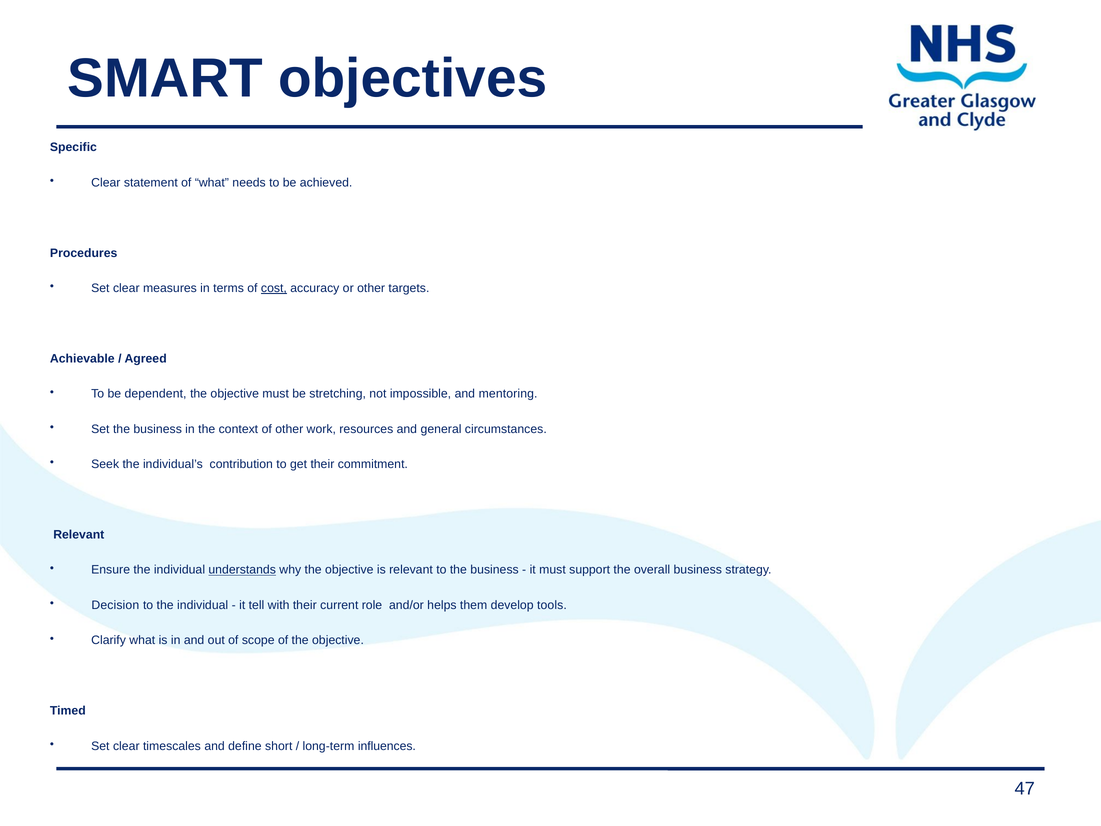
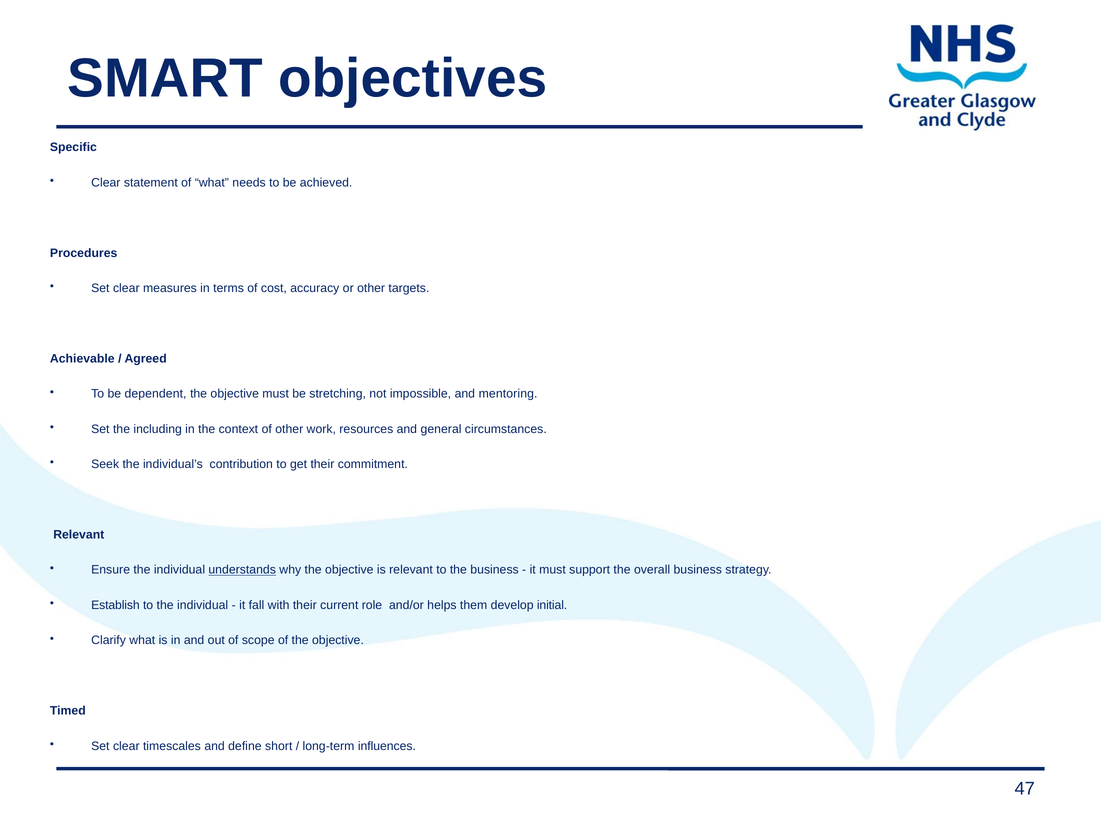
cost underline: present -> none (274, 288)
Set the business: business -> including (158, 429)
Decision: Decision -> Establish (115, 605)
tell: tell -> fall (257, 605)
tools: tools -> initial (552, 605)
